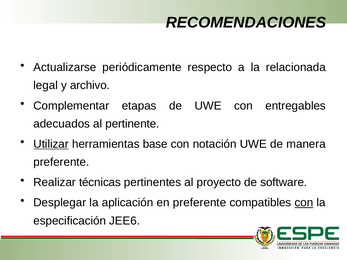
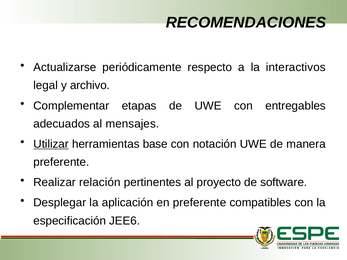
relacionada: relacionada -> interactivos (296, 67)
pertinente: pertinente -> mensajes (132, 124)
técnicas: técnicas -> relación (100, 183)
con underline: present -> none (304, 203)
